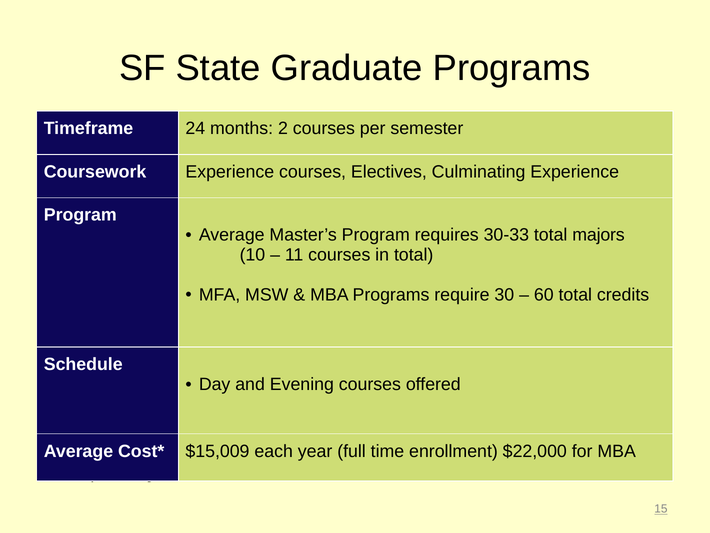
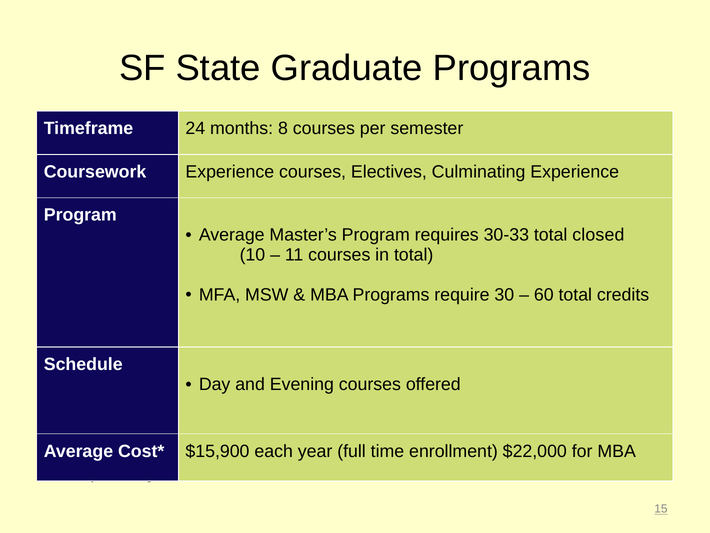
2: 2 -> 8 (283, 128)
majors: majors -> closed (598, 235)
$15,009: $15,009 -> $15,900 (217, 451)
